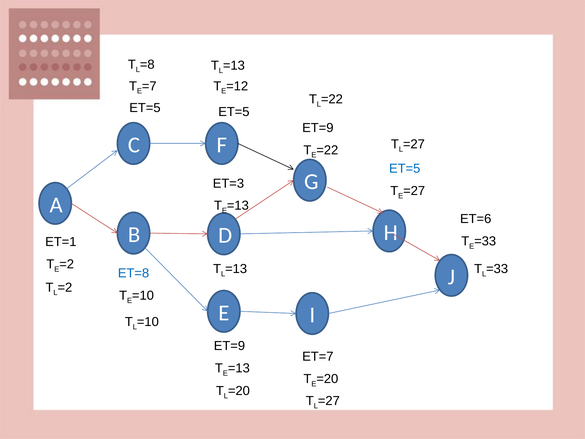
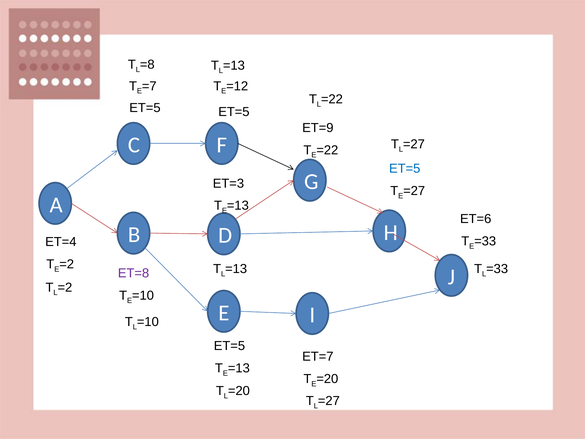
ET=1: ET=1 -> ET=4 (61, 242)
ET=8 colour: blue -> purple (134, 273)
ET=9: ET=9 -> ET=5 (229, 346)
